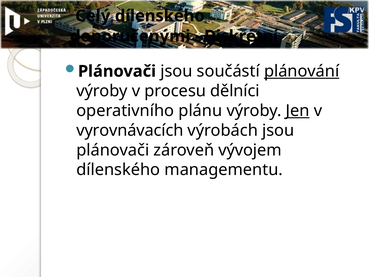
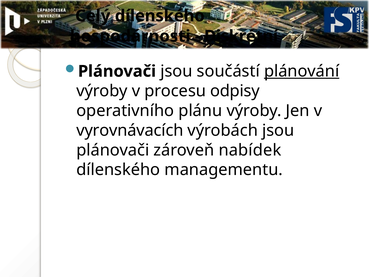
doporučenými: doporučenými -> hospodárnosti (130, 36)
dělníci: dělníci -> odpisy (235, 91)
Jen underline: present -> none (298, 111)
vývojem: vývojem -> nabídek (250, 150)
